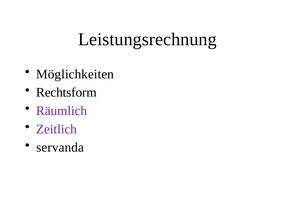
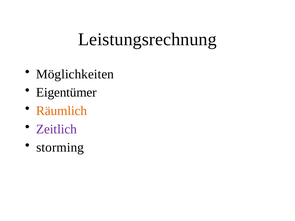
Rechtsform: Rechtsform -> Eigentümer (66, 93)
Räumlich colour: purple -> orange (62, 111)
servanda: servanda -> storming (60, 148)
